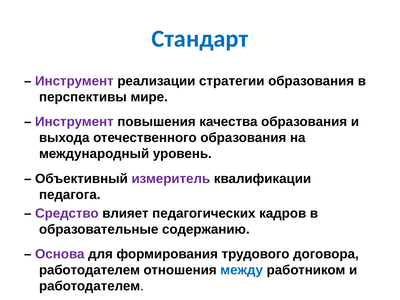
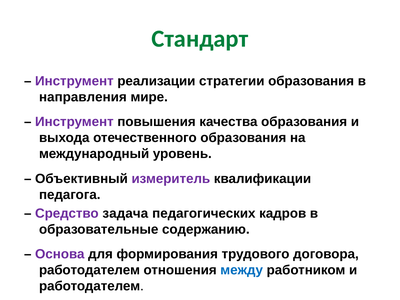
Стандарт colour: blue -> green (200, 39)
перспективы: перспективы -> направления (83, 97)
влияет: влияет -> задача (125, 213)
